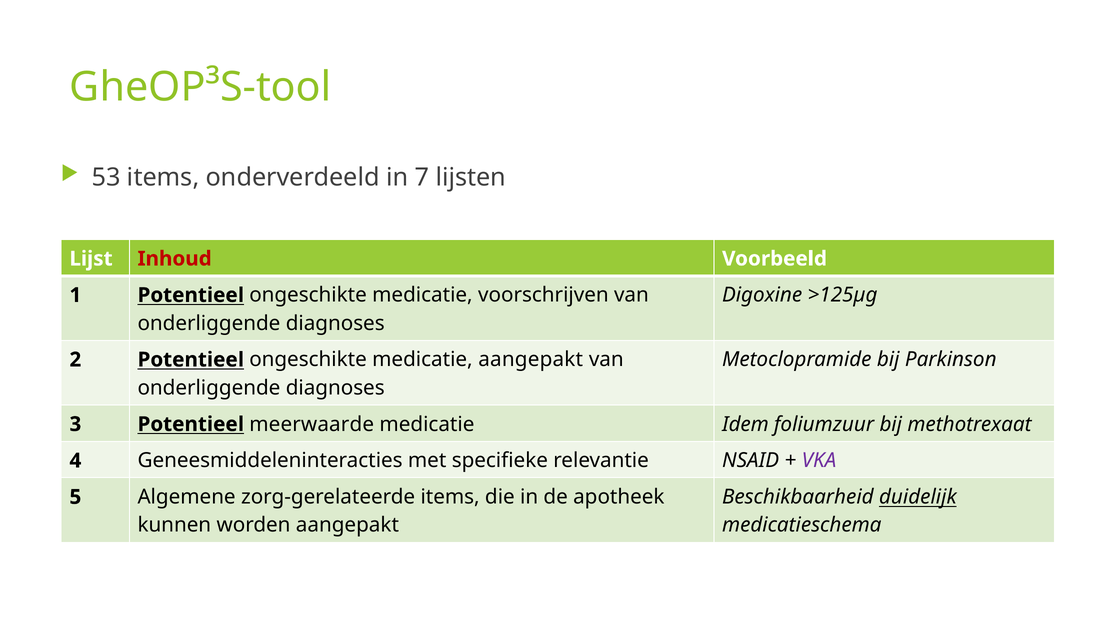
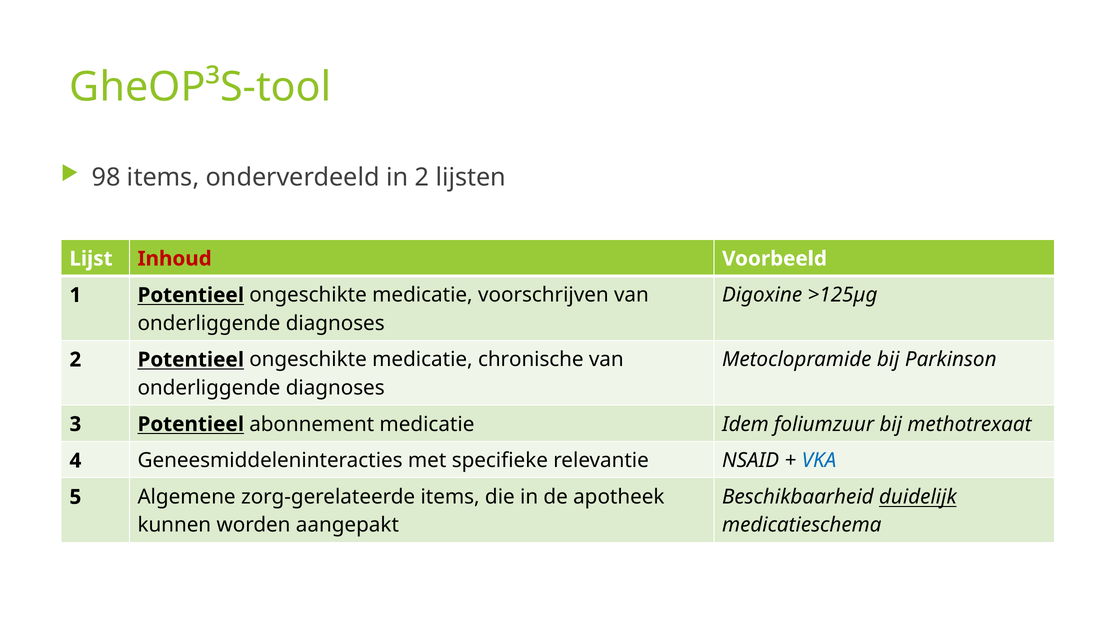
53: 53 -> 98 (106, 177)
in 7: 7 -> 2 (422, 177)
medicatie aangepakt: aangepakt -> chronische (531, 360)
meerwaarde: meerwaarde -> abonnement (312, 424)
VKA colour: purple -> blue (819, 461)
